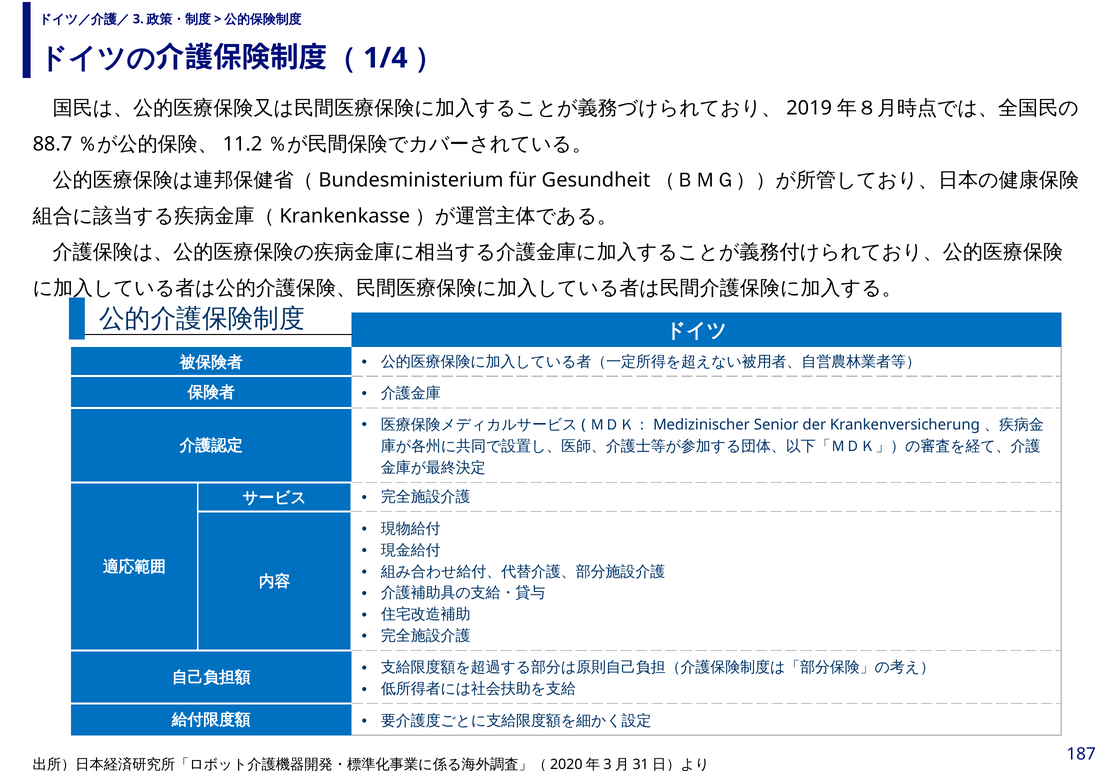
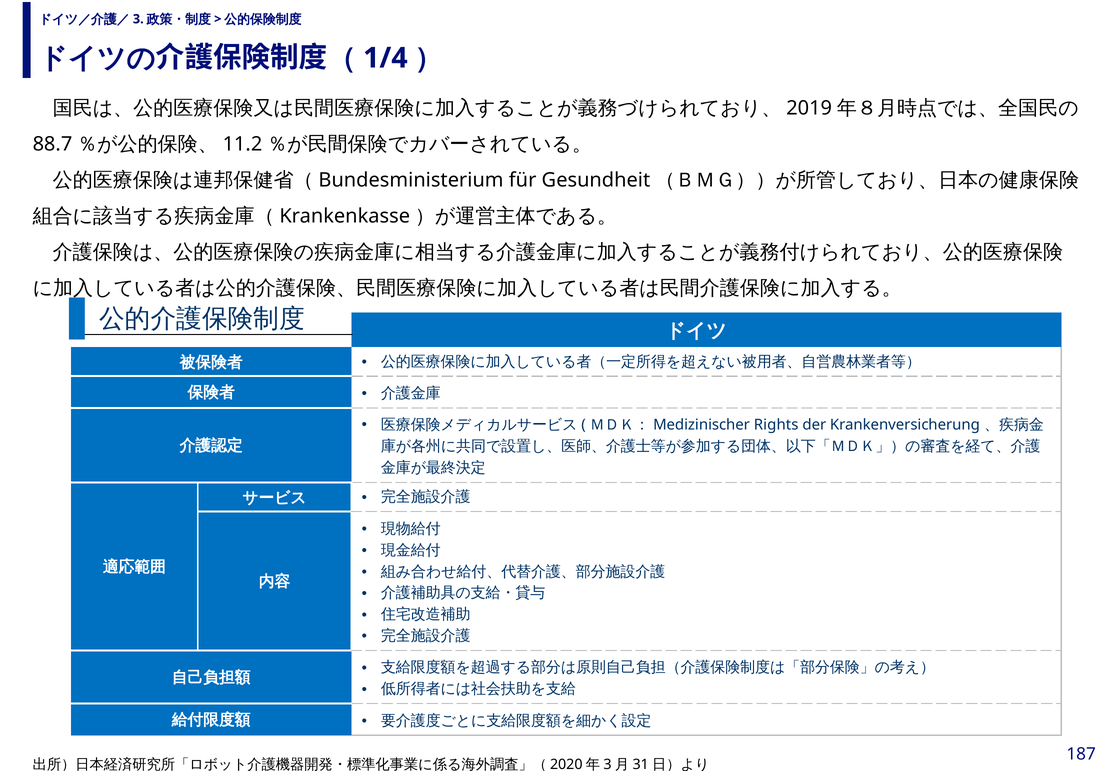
Senior: Senior -> Rights (776, 425)
